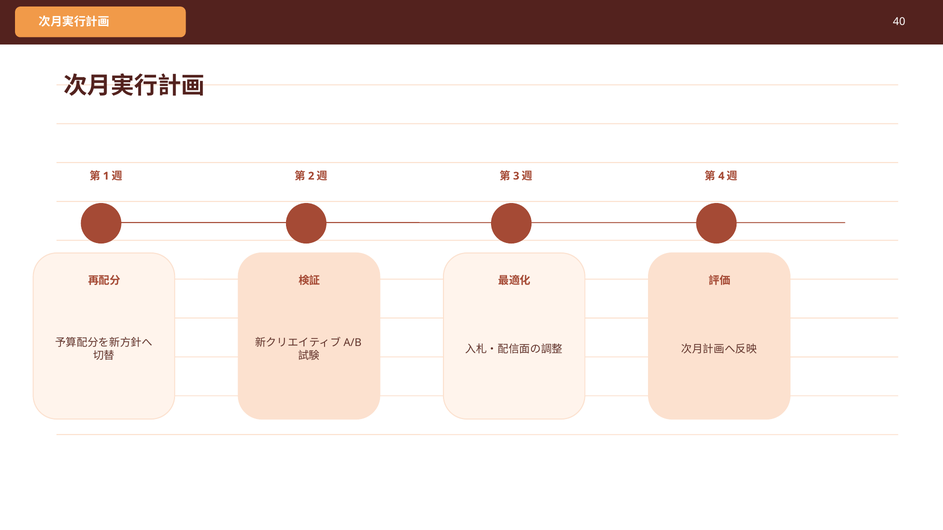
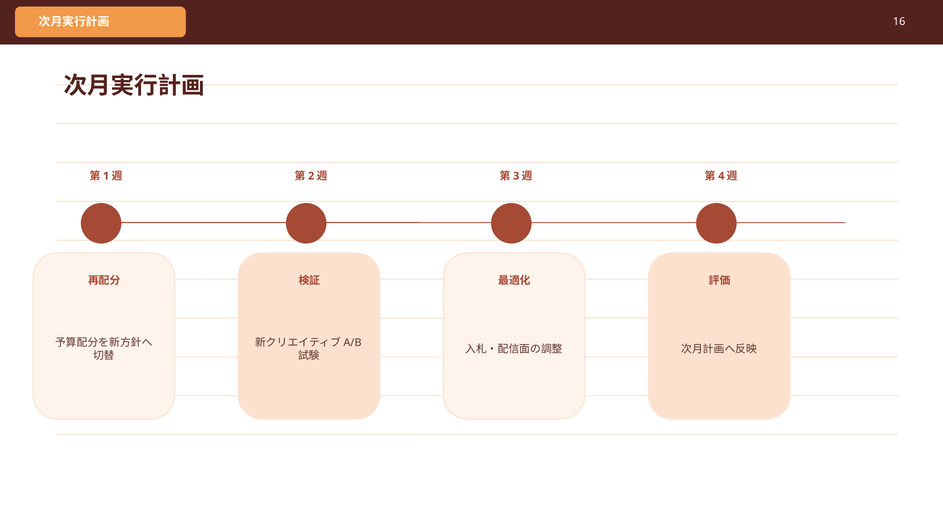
40: 40 -> 16 (899, 22)
